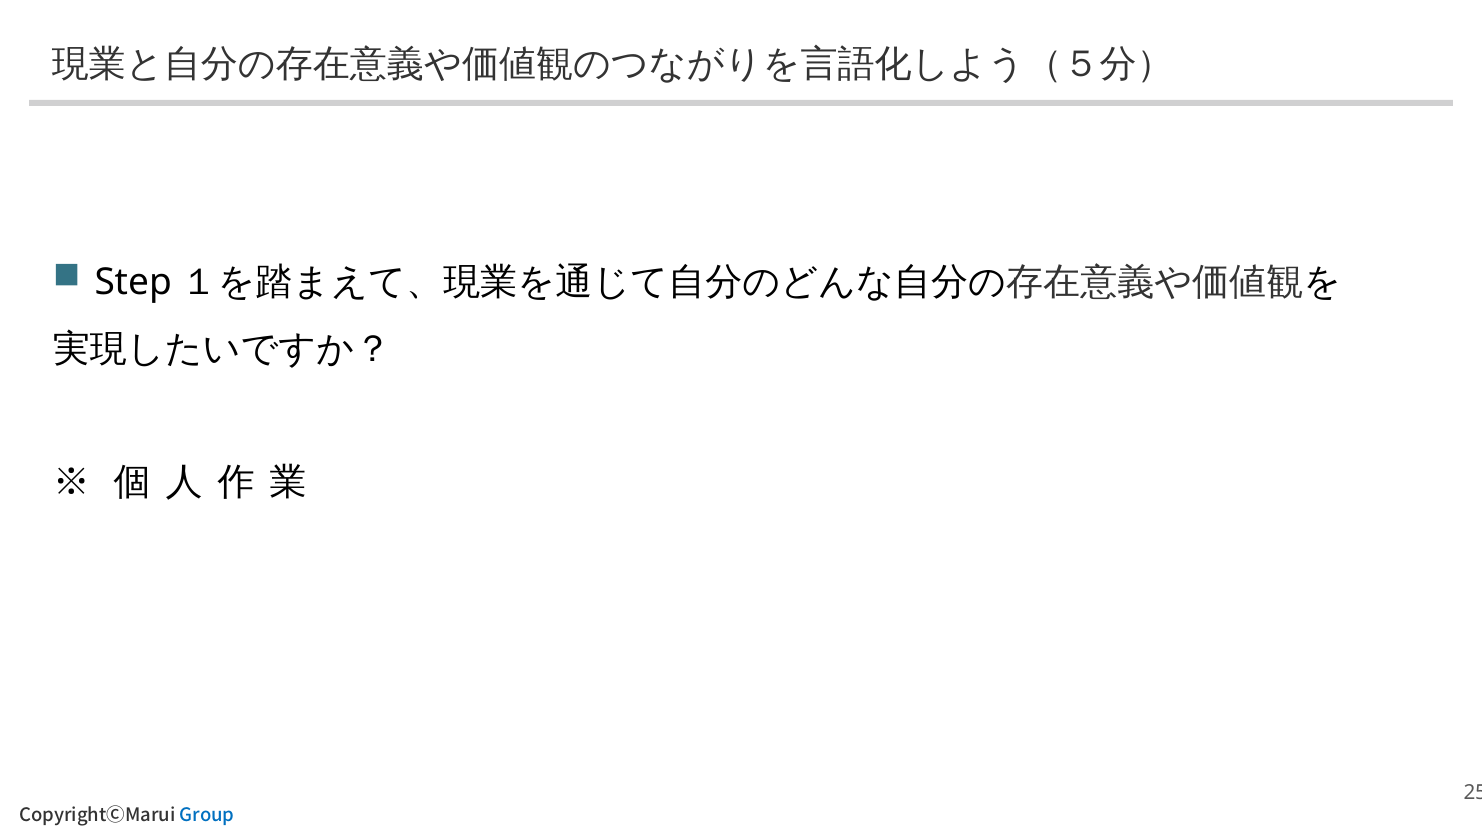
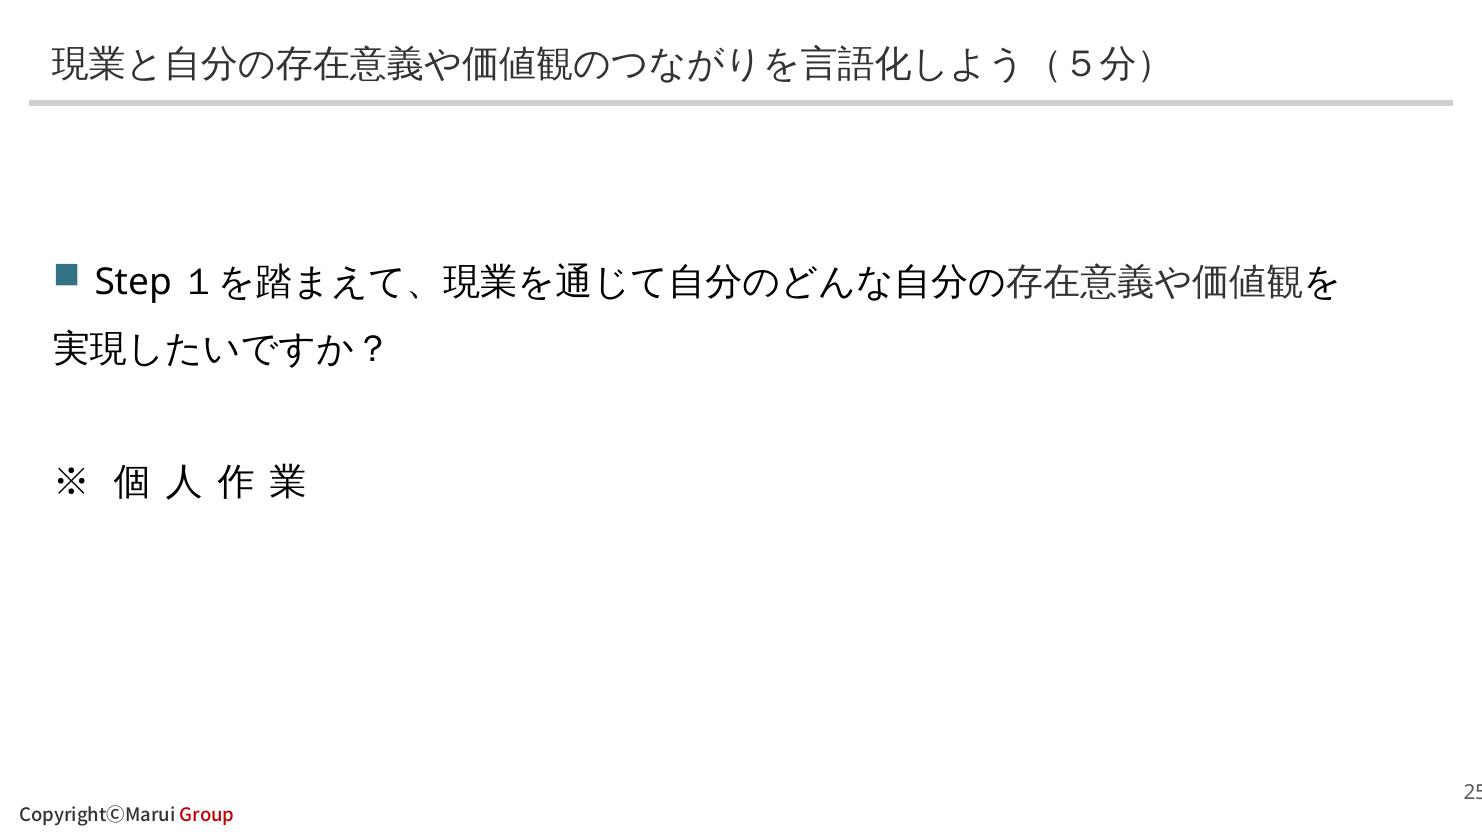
Group colour: blue -> red (207, 815)
